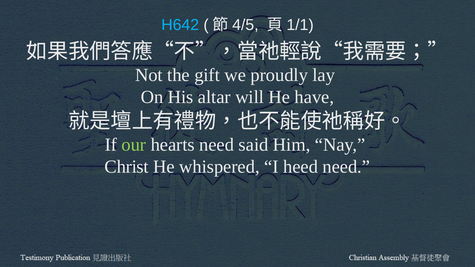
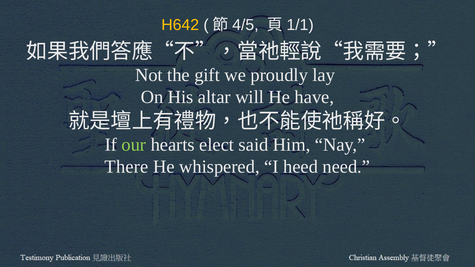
H642 colour: light blue -> yellow (180, 25)
hearts need: need -> elect (217, 145)
Christ: Christ -> There (126, 167)
